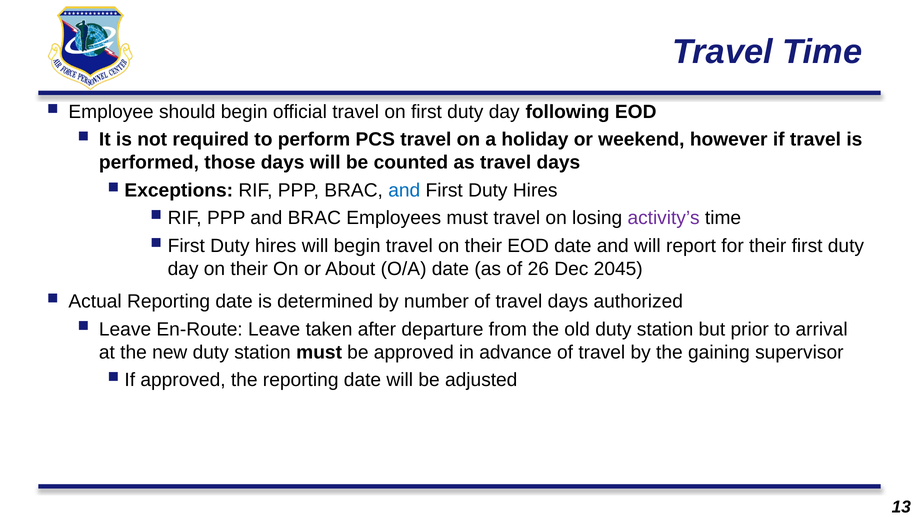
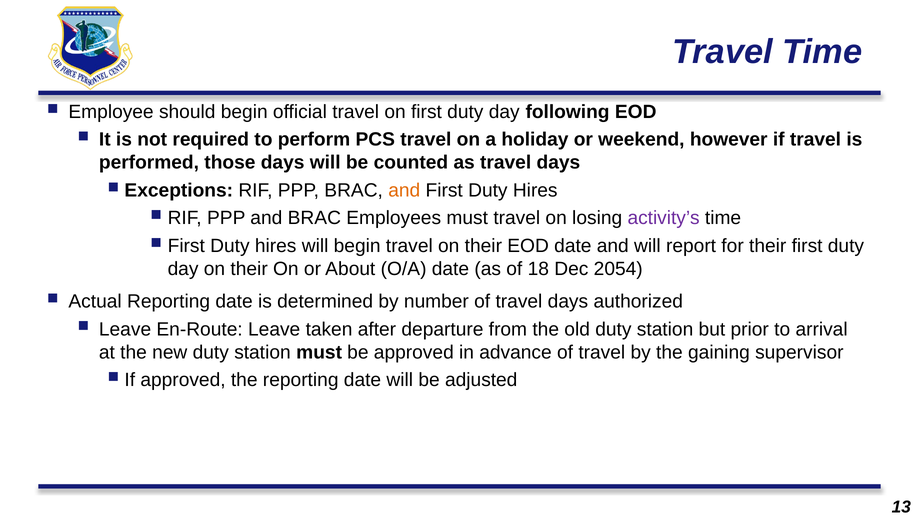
and colour: blue -> orange (404, 190)
26: 26 -> 18 (538, 269)
2045: 2045 -> 2054 (618, 269)
